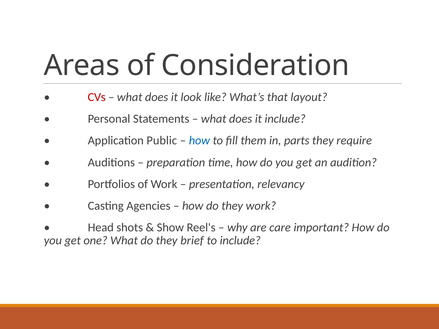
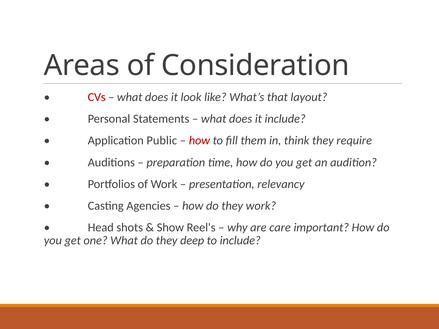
how colour: blue -> red (199, 141)
parts: parts -> think (297, 141)
brief: brief -> deep (192, 241)
